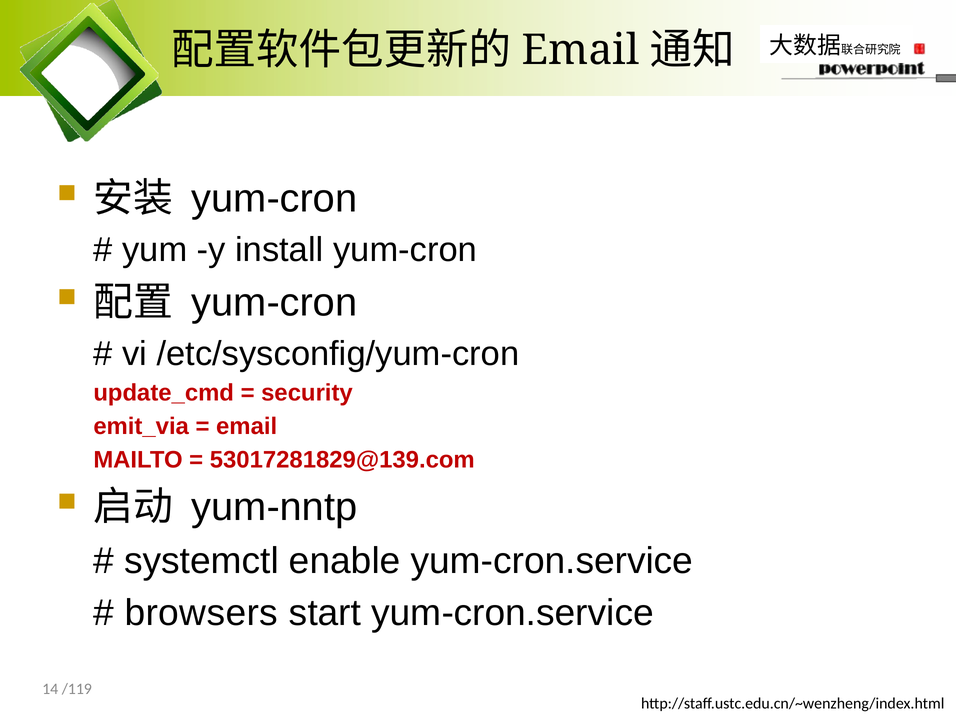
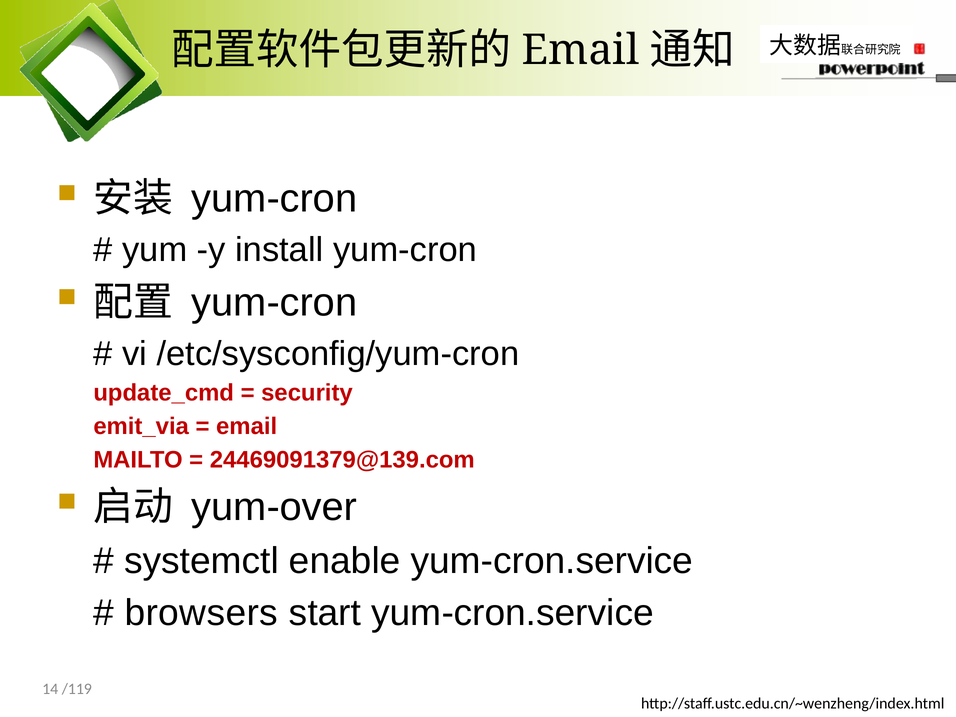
53017281829@139.com: 53017281829@139.com -> 24469091379@139.com (342, 460)
yum-nntp: yum-nntp -> yum-over (274, 507)
